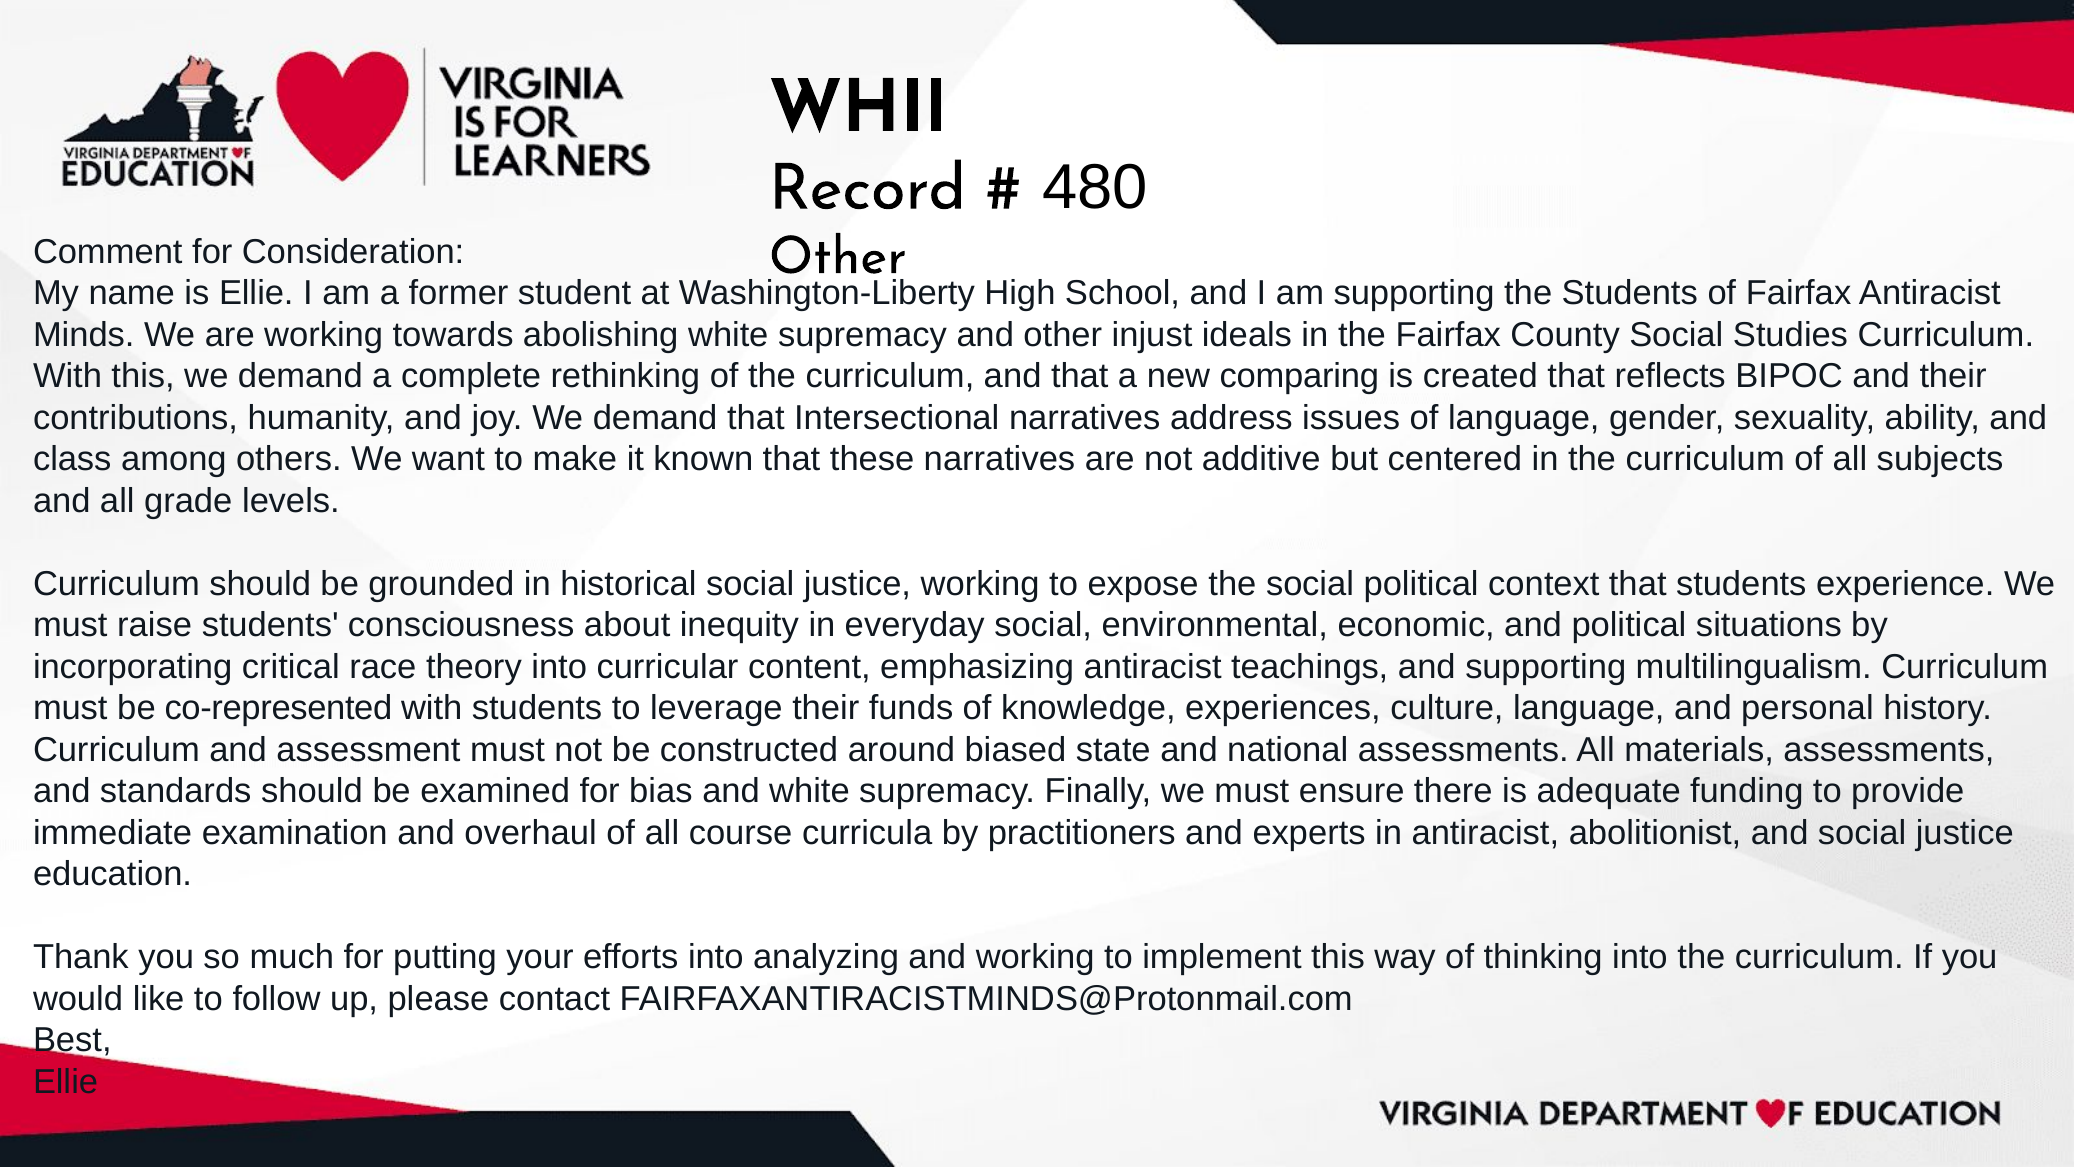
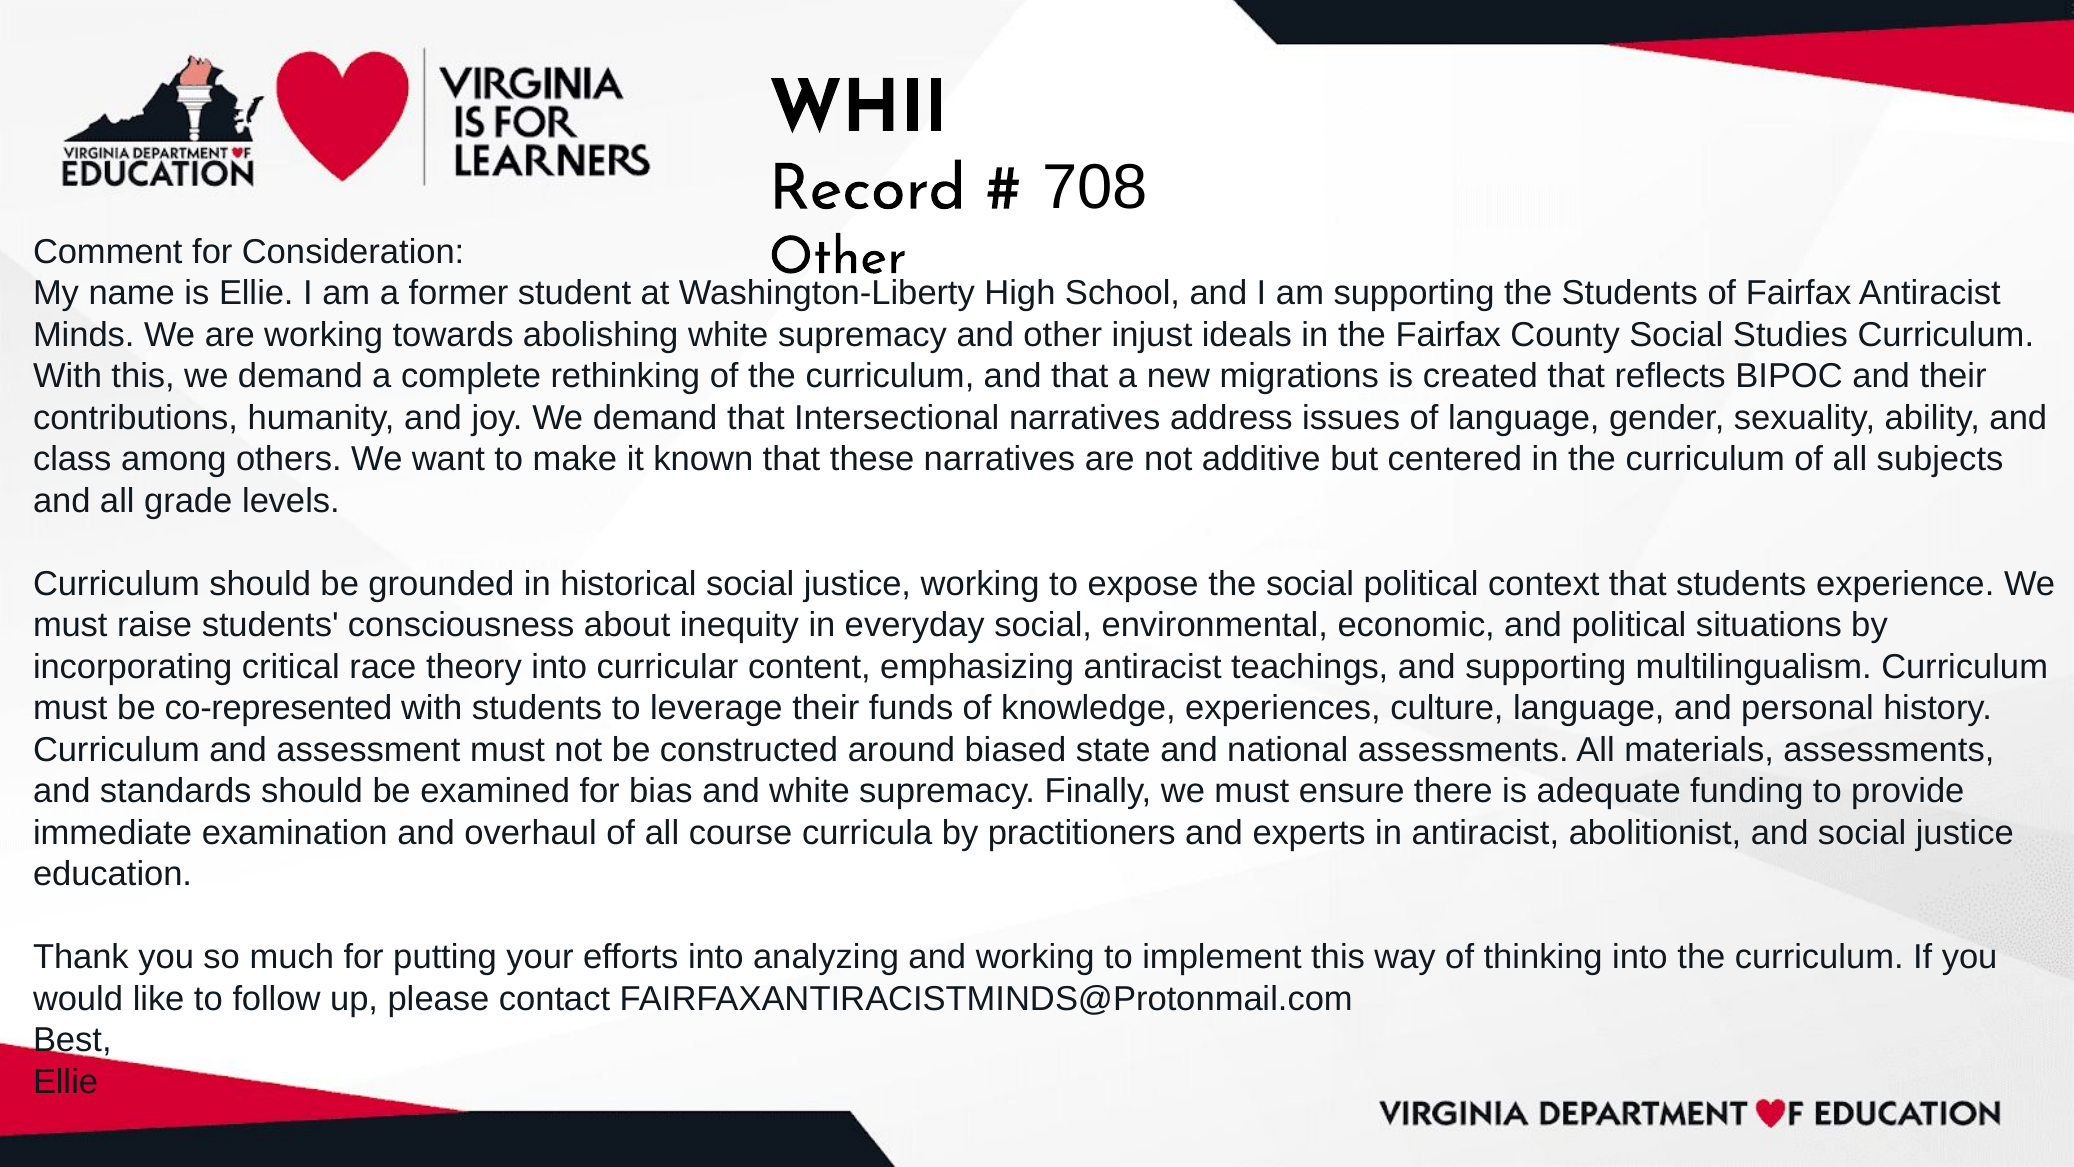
480: 480 -> 708 (1095, 188)
comparing: comparing -> migrations (1299, 376)
